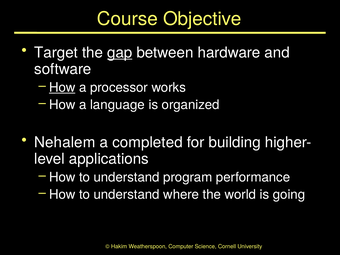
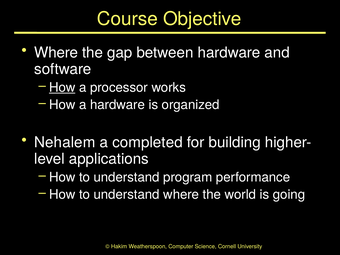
Target: Target -> Where (56, 53)
gap underline: present -> none (120, 53)
a language: language -> hardware (117, 105)
